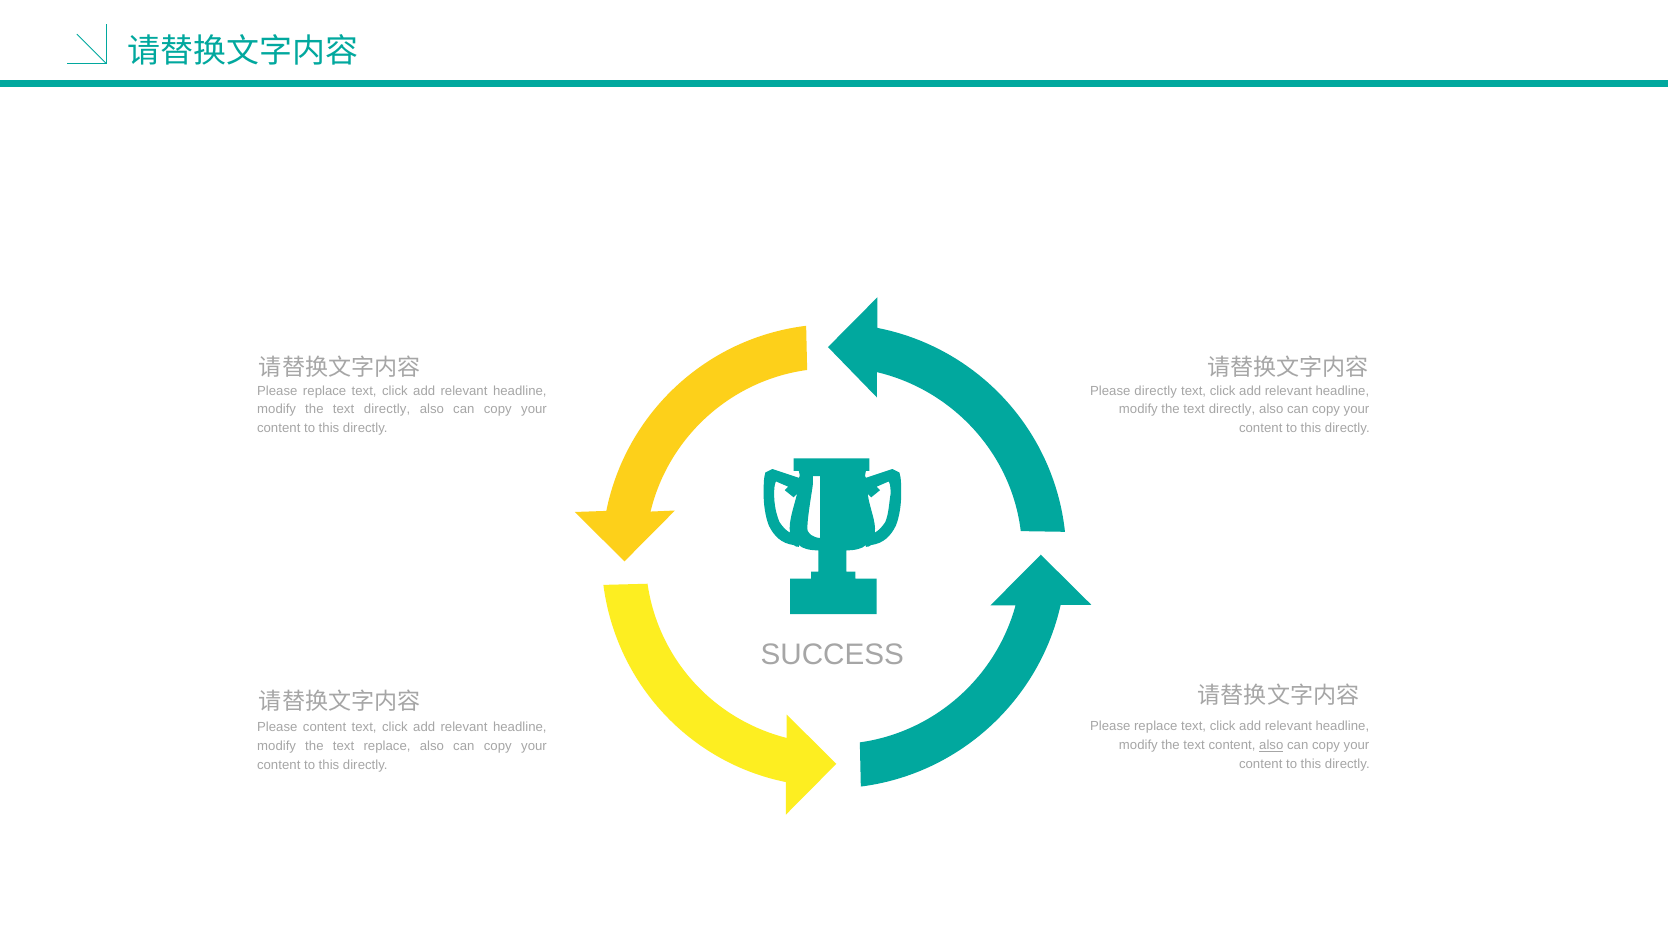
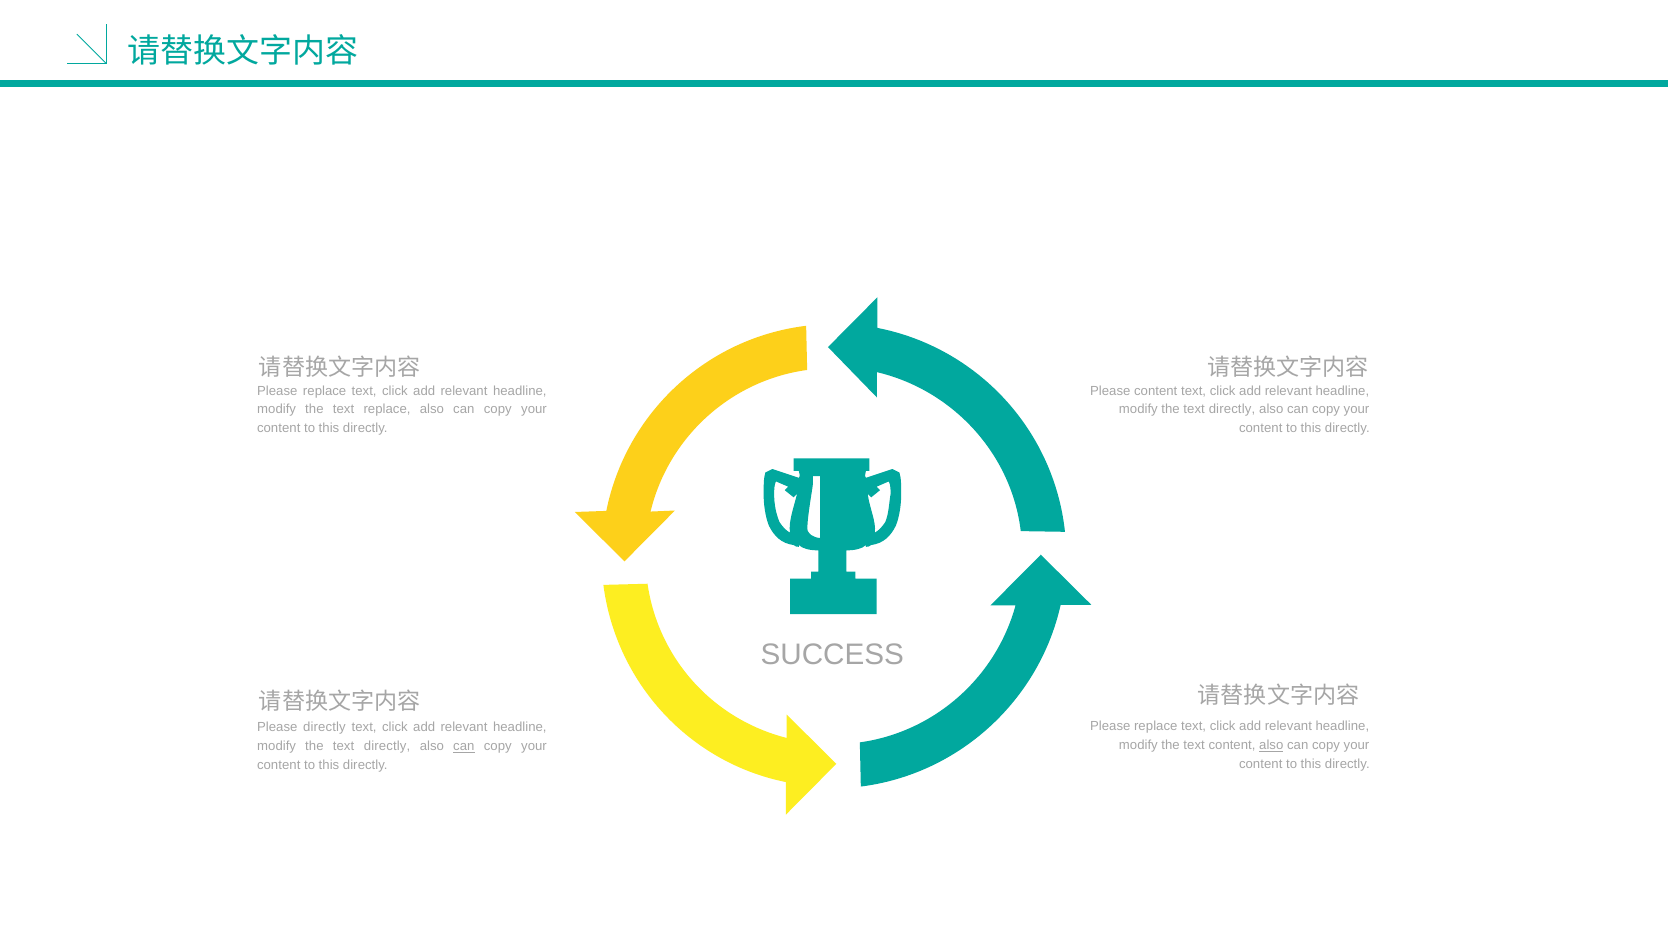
Please directly: directly -> content (1156, 391)
directly: directly -> replace (387, 410)
Please content: content -> directly (325, 728)
replace: replace -> directly (387, 746)
can underline: none -> present (464, 746)
